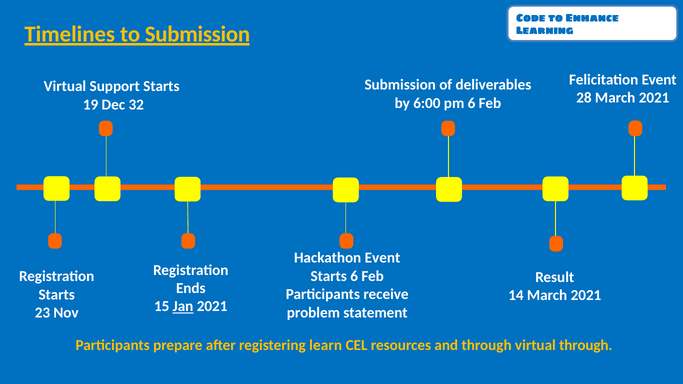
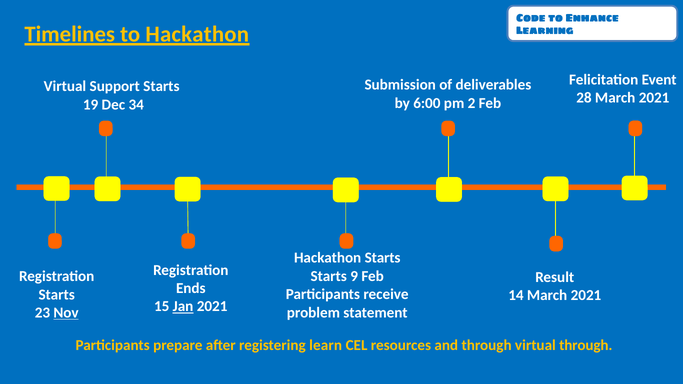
to Submission: Submission -> Hackathon (197, 34)
pm 6: 6 -> 2 (472, 103)
32: 32 -> 34 (136, 105)
Hackathon Event: Event -> Starts (383, 258)
Starts 6: 6 -> 9 (354, 276)
Nov underline: none -> present (66, 313)
